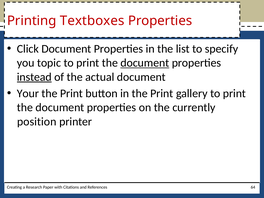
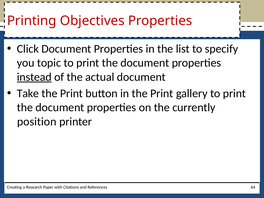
Textboxes: Textboxes -> Objectives (92, 21)
document underline: present -> none (145, 63)
Your: Your -> Take (28, 93)
